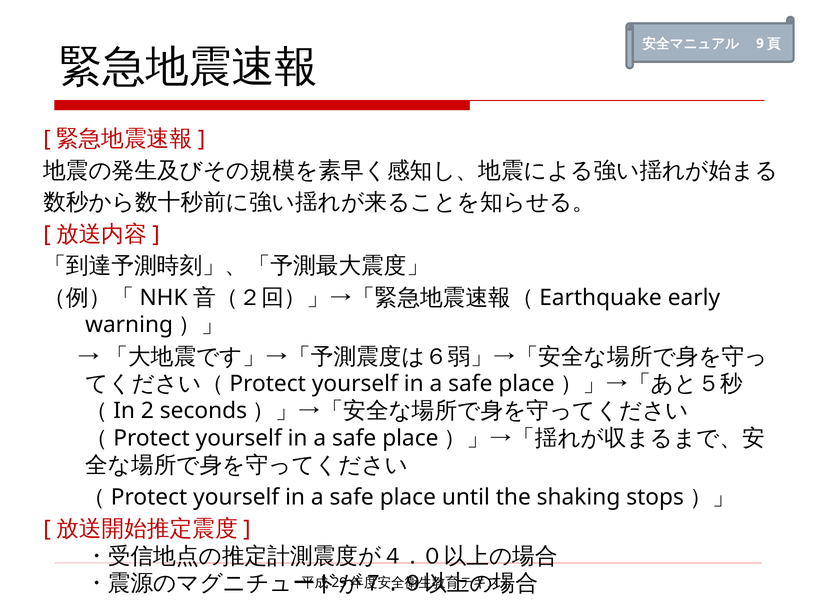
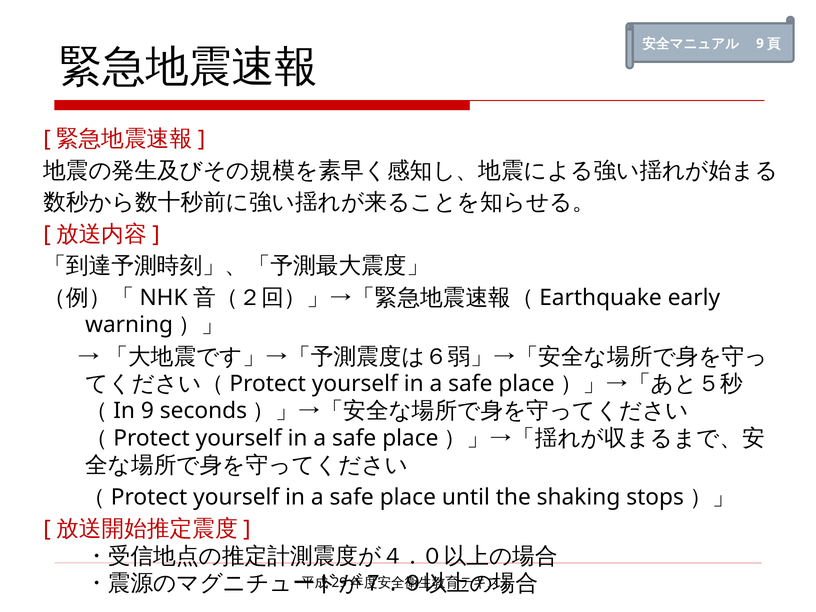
2: 2 -> 9 (147, 411)
